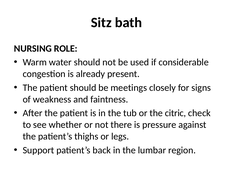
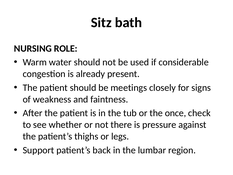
citric: citric -> once (176, 113)
